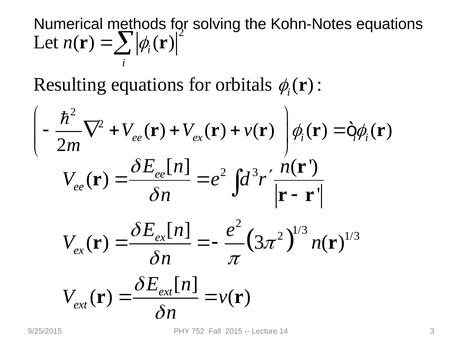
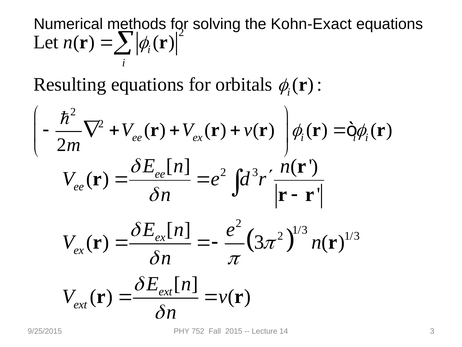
Kohn-Notes: Kohn-Notes -> Kohn-Exact (311, 24)
